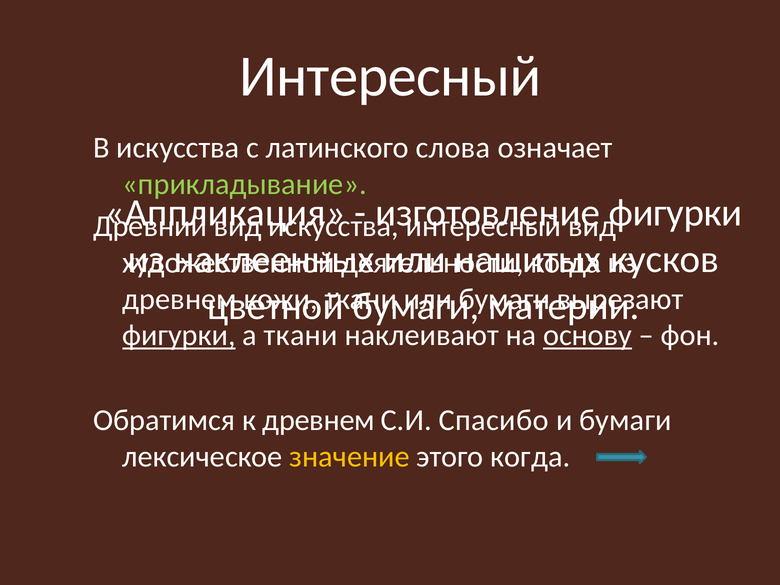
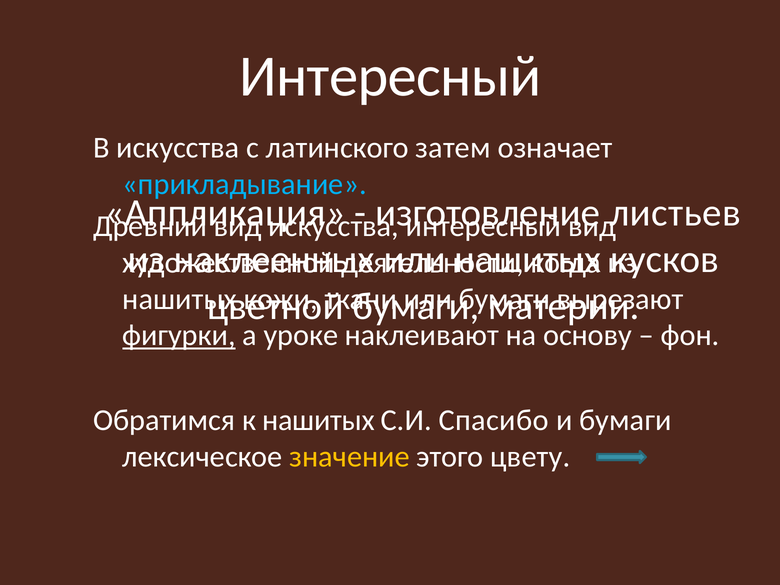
слова: слова -> затем (453, 148)
прикладывание colour: light green -> light blue (245, 184)
фигурки: фигурки -> листьев (675, 213)
древнем: древнем -> нашитых (180, 299)
а ткани: ткани -> уроке (301, 335)
основу underline: present -> none (588, 335)
к древнем: древнем -> нашитых (319, 420)
этого когда: когда -> цвету (530, 457)
